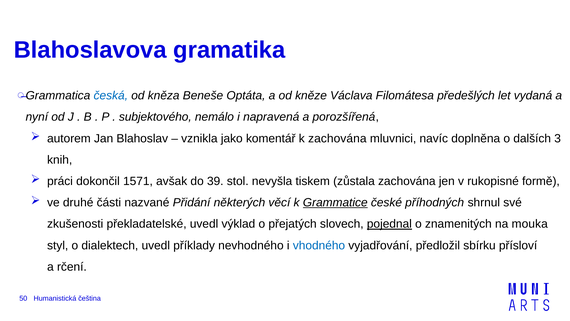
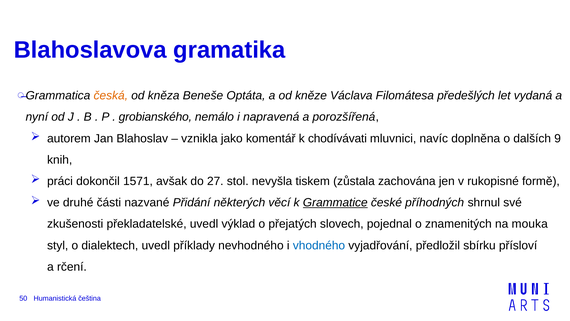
česká colour: blue -> orange (111, 96)
subjektového: subjektového -> grobianského (155, 117)
k zachována: zachována -> chodívávati (337, 138)
3: 3 -> 9 (558, 138)
39: 39 -> 27 (215, 181)
pojednal underline: present -> none (389, 224)
